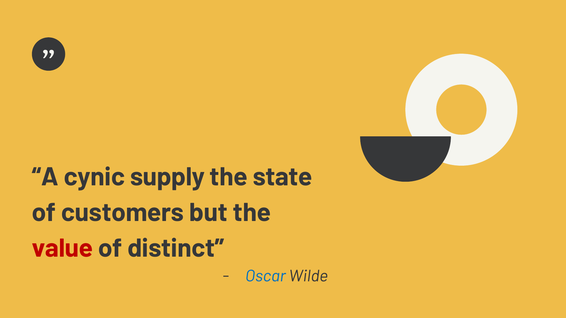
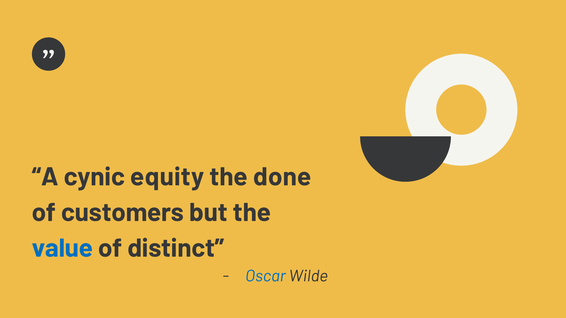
supply: supply -> equity (167, 177)
state: state -> done (282, 177)
value colour: red -> blue (63, 249)
